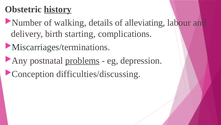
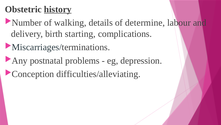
alleviating: alleviating -> determine (145, 23)
problems underline: present -> none (82, 60)
difficulties/discussing: difficulties/discussing -> difficulties/alleviating (98, 74)
